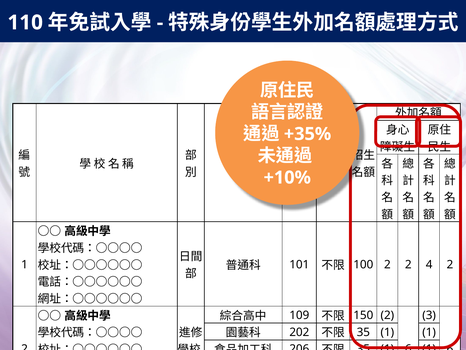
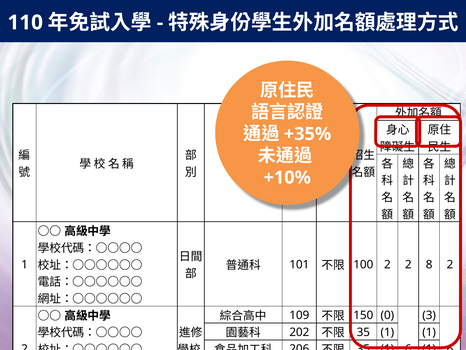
4: 4 -> 8 (429, 264)
150 2: 2 -> 0 (387, 315)
